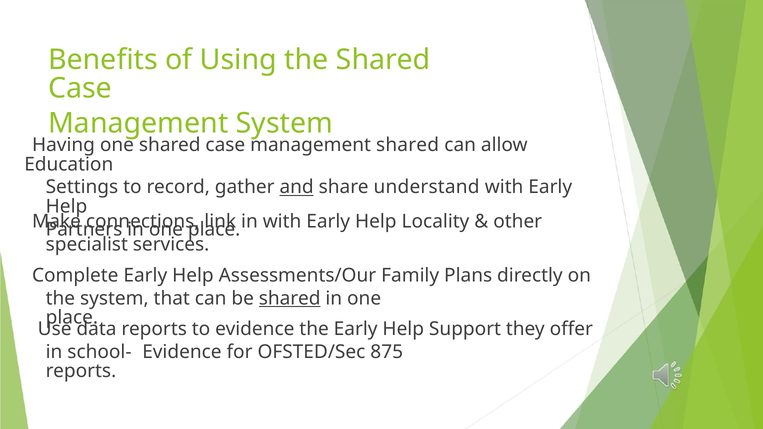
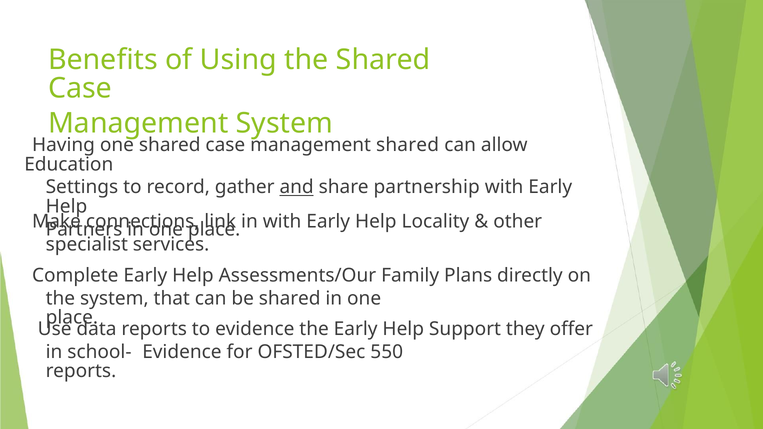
understand: understand -> partnership (427, 187)
shared underline: present -> none (290, 298)
875: 875 -> 550 (387, 352)
